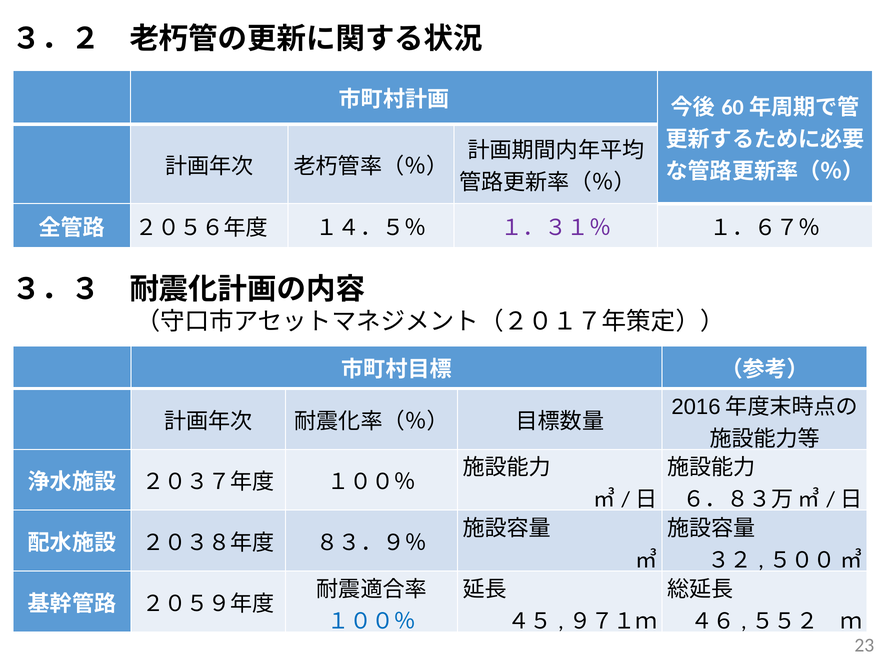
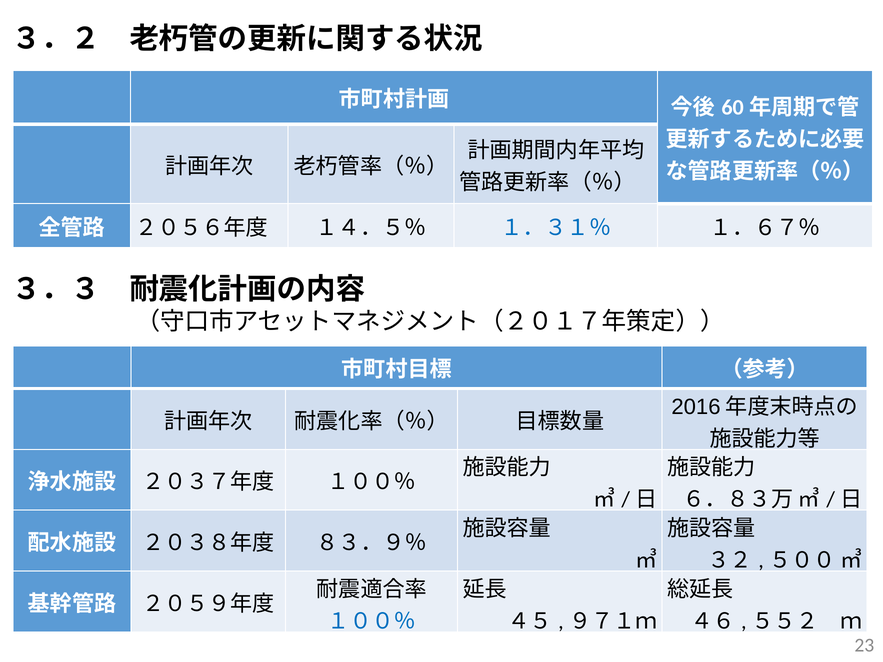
１．３１％ colour: purple -> blue (556, 228)
